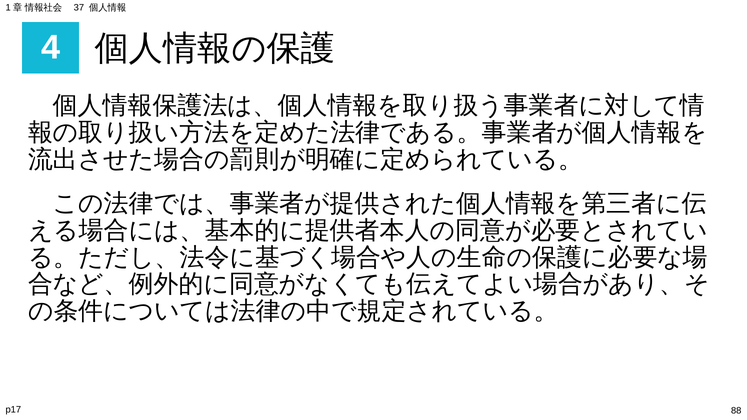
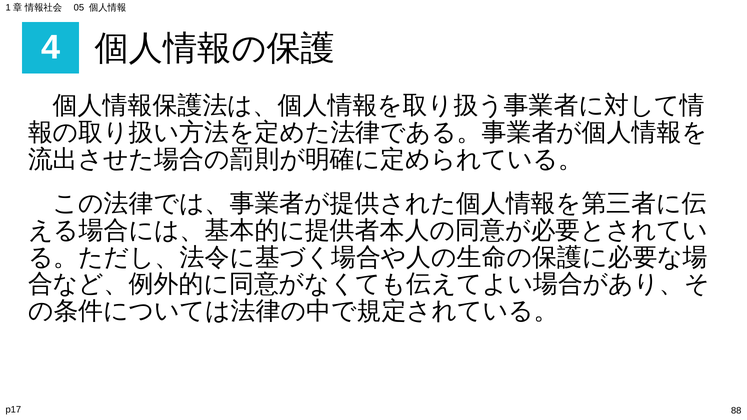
37: 37 -> 05 (79, 8)
